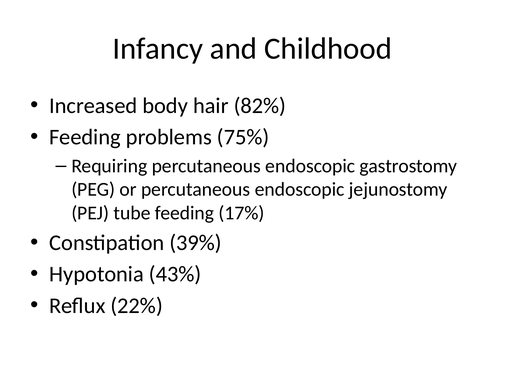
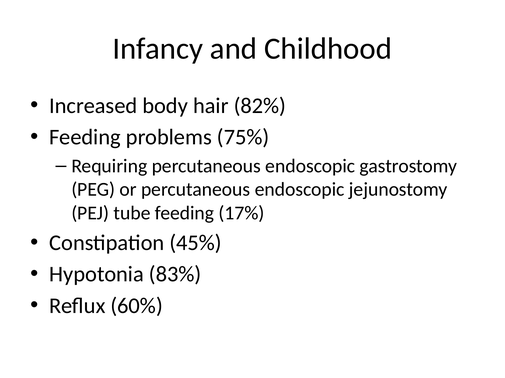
39%: 39% -> 45% (196, 243)
43%: 43% -> 83% (175, 275)
22%: 22% -> 60% (137, 306)
